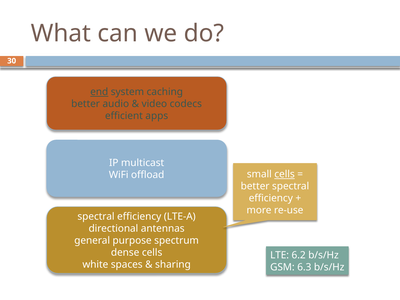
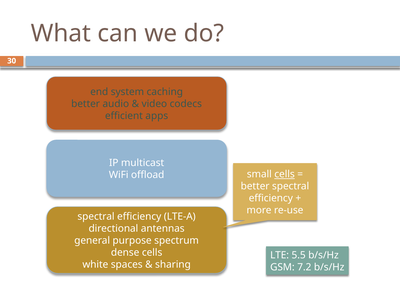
end underline: present -> none (99, 92)
6.2: 6.2 -> 5.5 (299, 255)
6.3: 6.3 -> 7.2 (304, 267)
